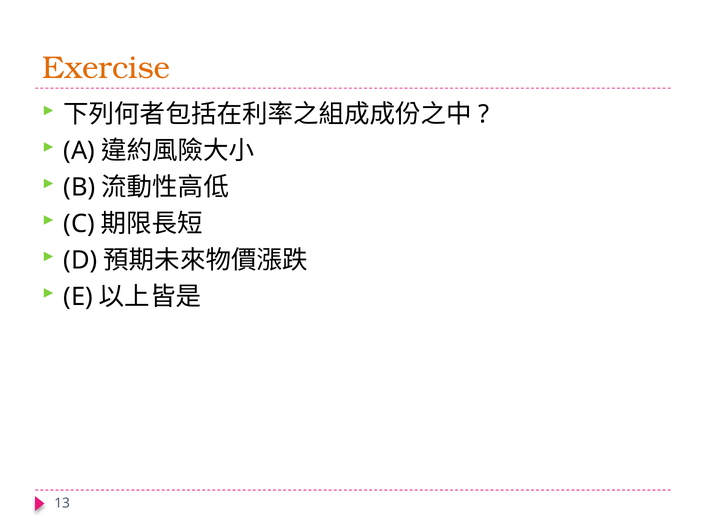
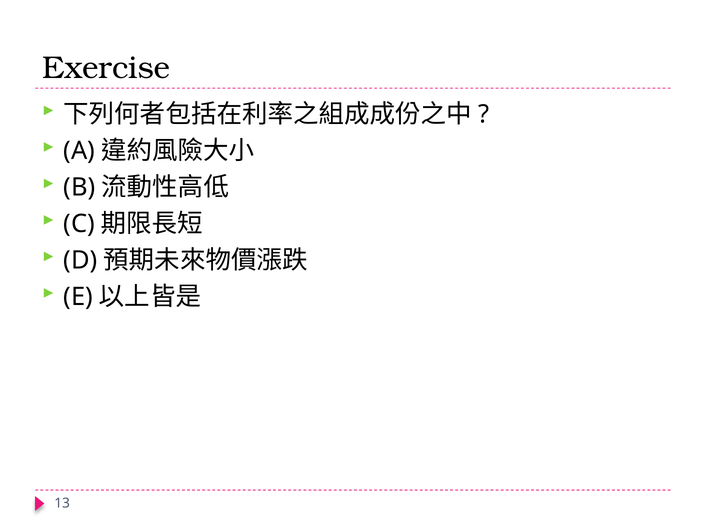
Exercise colour: orange -> black (106, 68)
